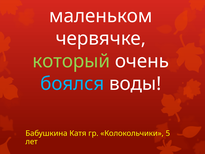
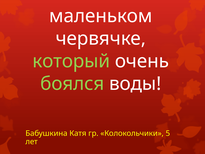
боялся colour: light blue -> light green (72, 84)
